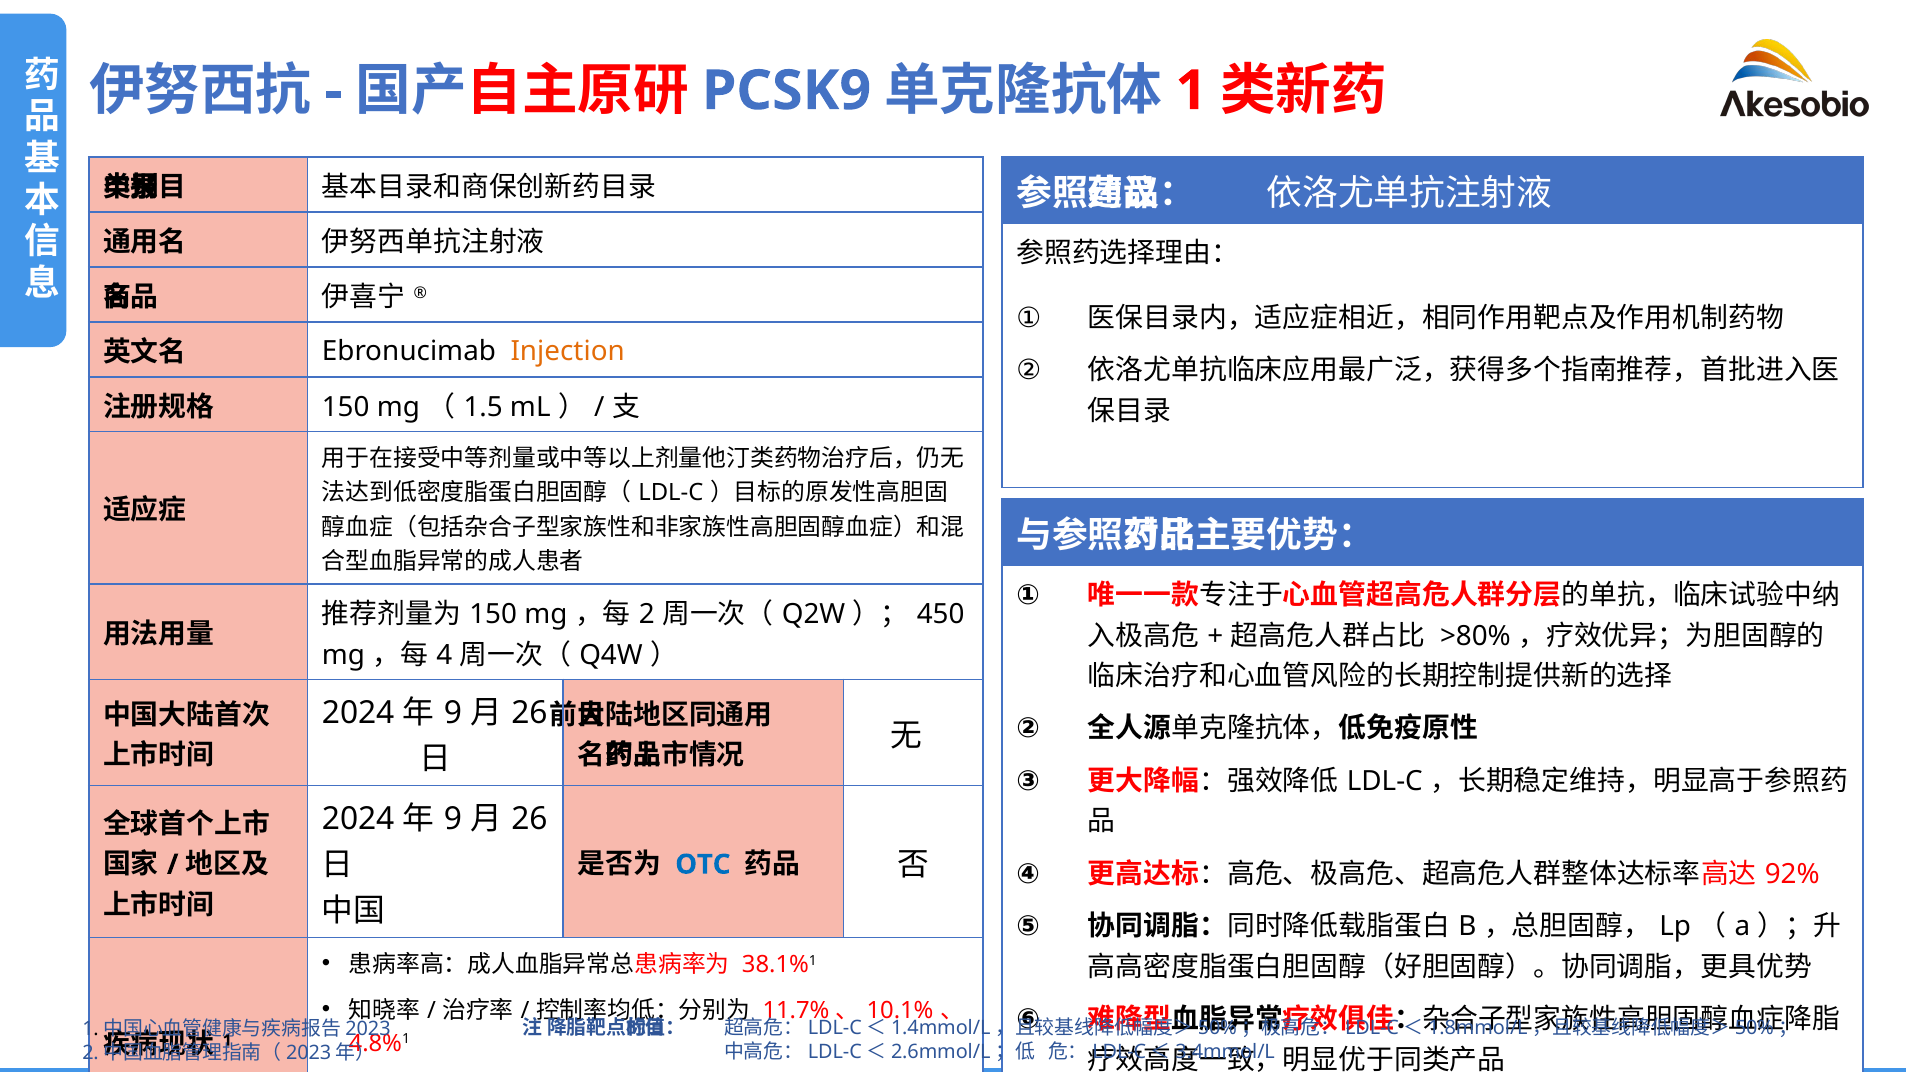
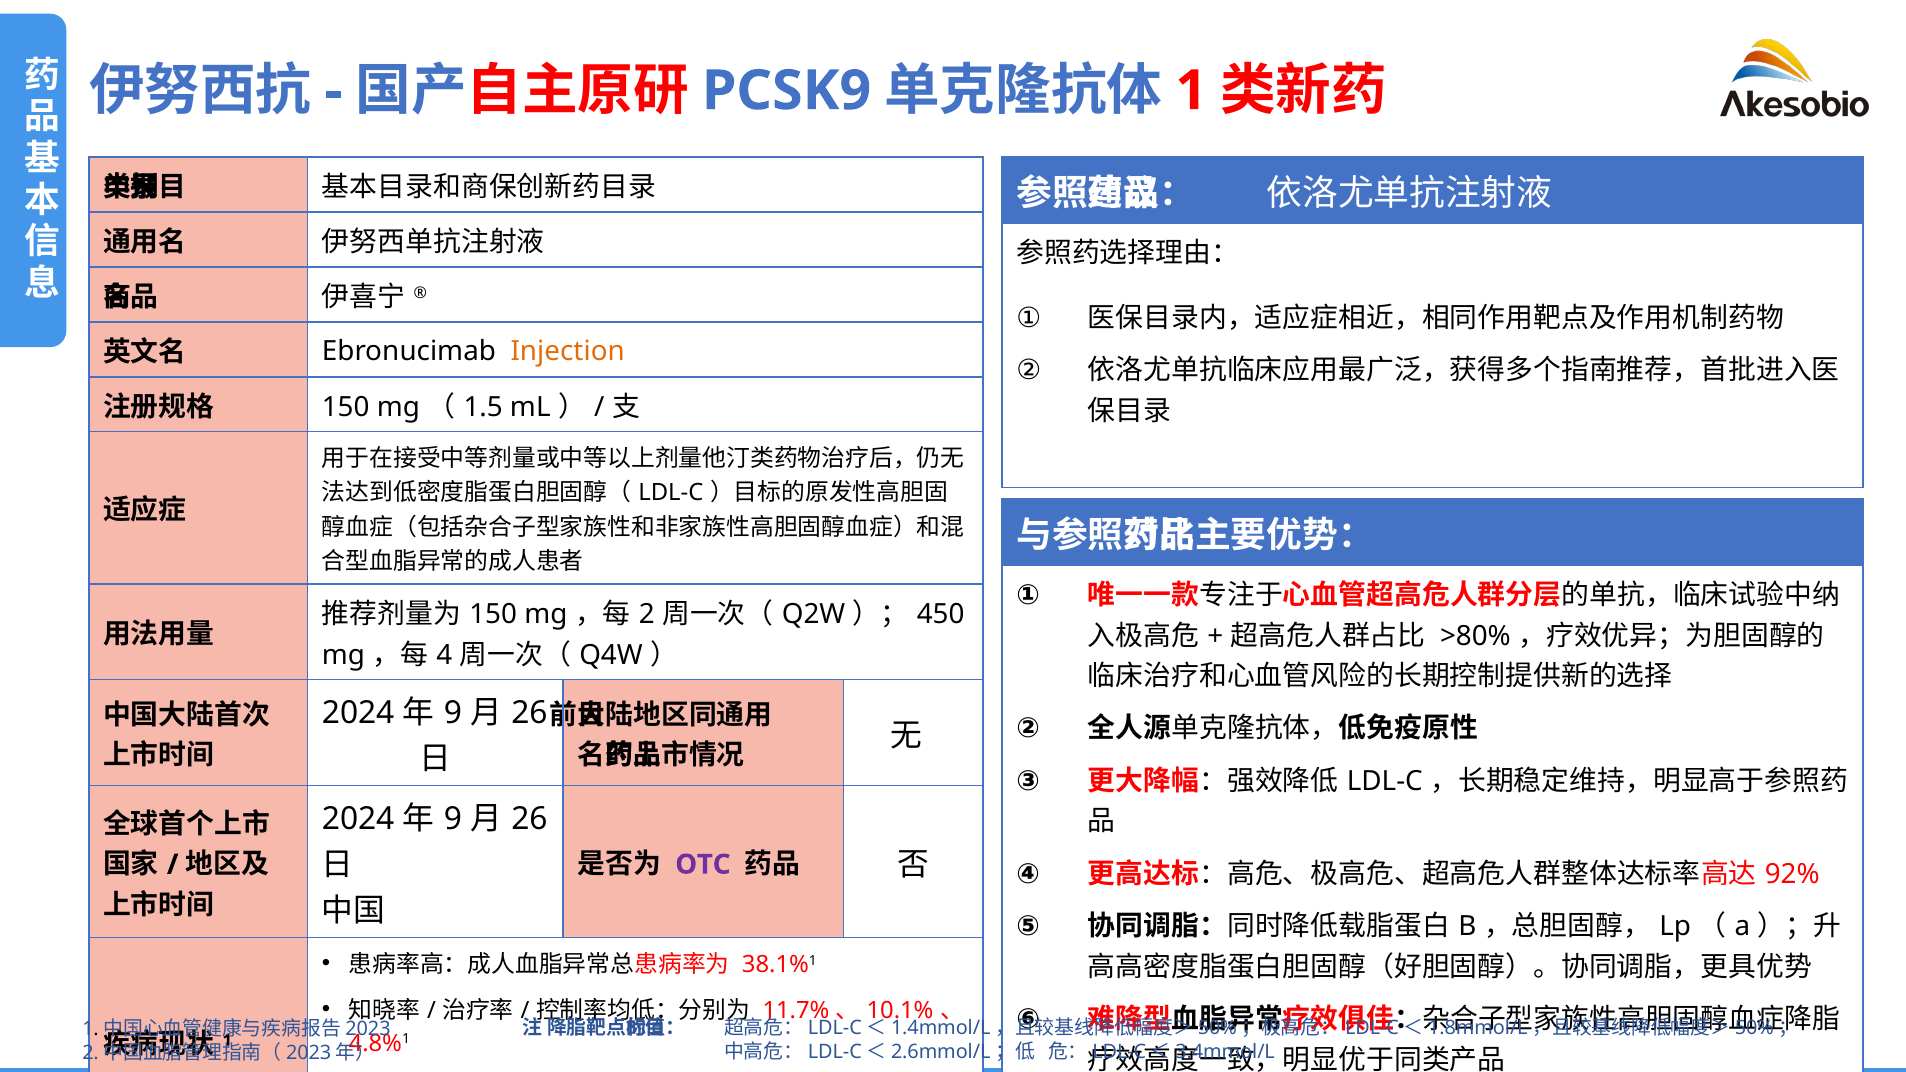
OTC colour: blue -> purple (703, 865)
